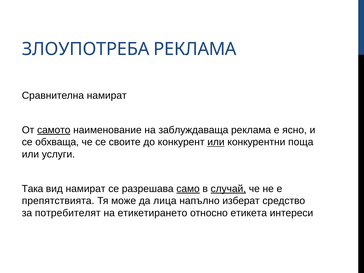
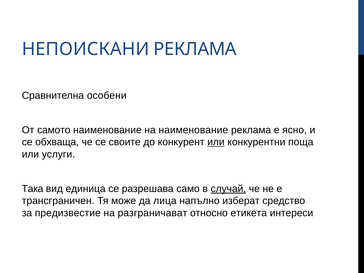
ЗЛОУПОТРЕБА: ЗЛОУПОТРЕБА -> НЕПОИСКАНИ (86, 49)
Сравнителна намират: намират -> особени (107, 96)
самото underline: present -> none (54, 130)
на заблуждаваща: заблуждаваща -> наименование (193, 130)
вид намират: намират -> единица (86, 189)
само underline: present -> none (188, 189)
препятствията: препятствията -> трансграничен (58, 201)
потребителят: потребителят -> предизвестие (68, 213)
етикетирането: етикетирането -> разграничават (152, 213)
